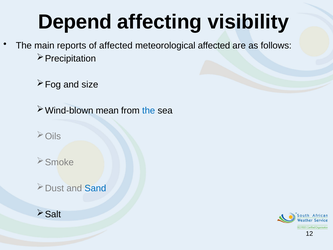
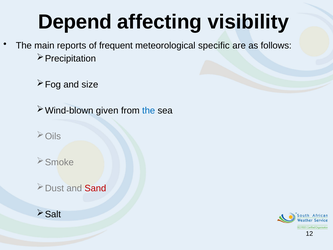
of affected: affected -> frequent (116, 46)
meteorological affected: affected -> specific (214, 46)
mean: mean -> given (107, 110)
Sand colour: blue -> red (95, 188)
